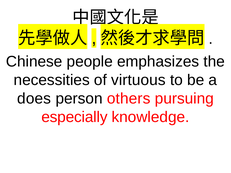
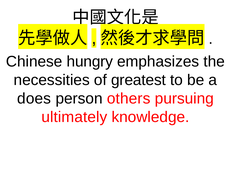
people: people -> hungry (90, 62)
virtuous: virtuous -> greatest (138, 80)
especially: especially -> ultimately (74, 117)
